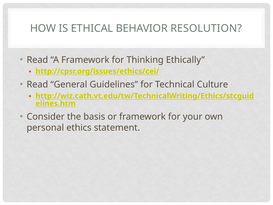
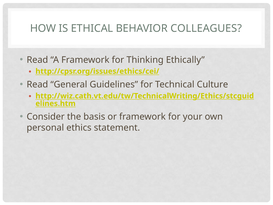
RESOLUTION: RESOLUTION -> COLLEAGUES (206, 28)
